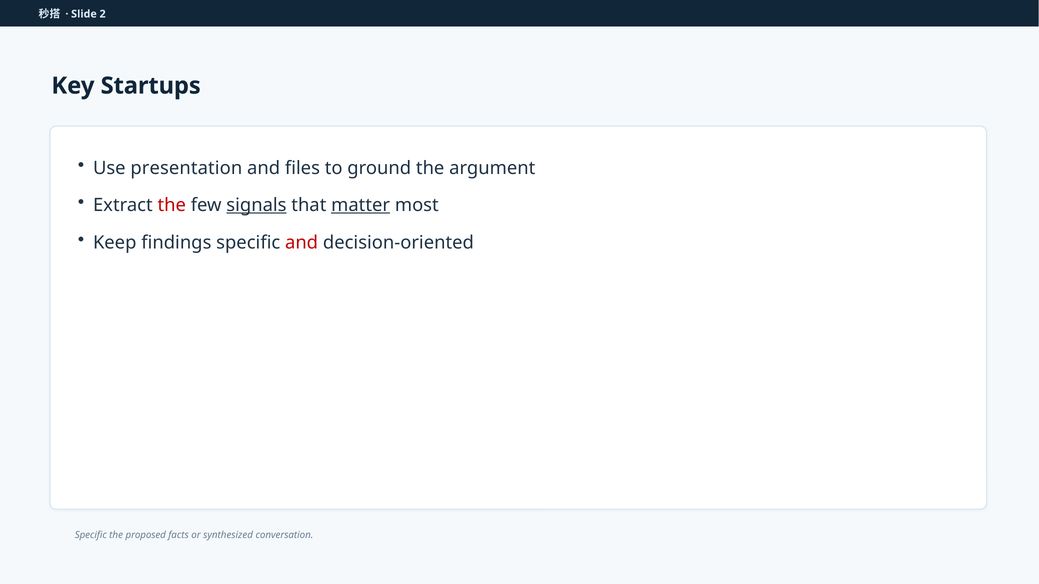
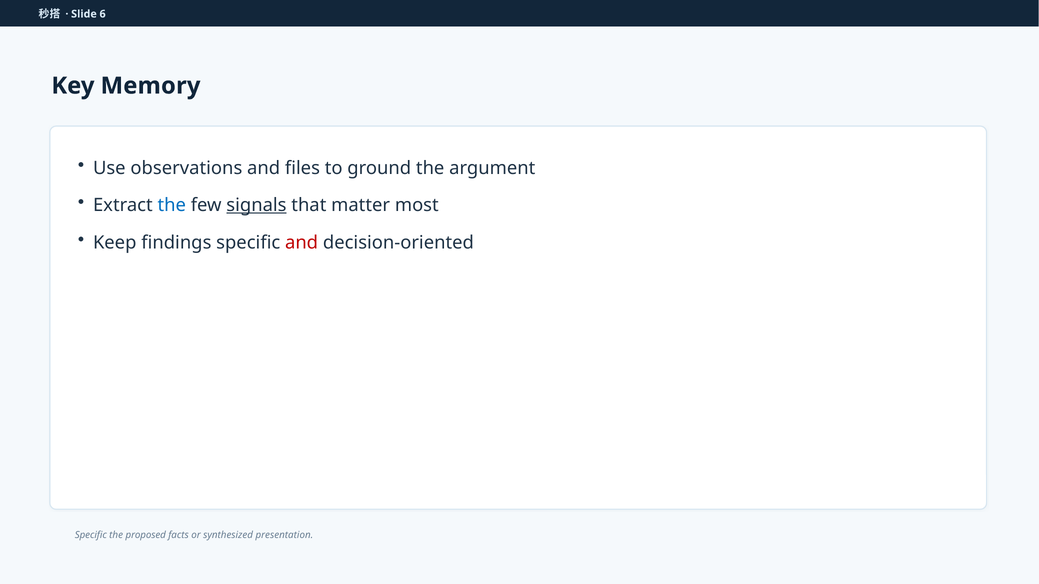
2: 2 -> 6 (103, 14)
Startups: Startups -> Memory (151, 86)
presentation: presentation -> observations (186, 168)
the colour: red -> blue (172, 205)
matter underline: present -> none (361, 205)
conversation: conversation -> presentation (284, 535)
